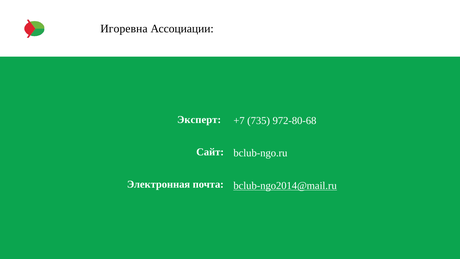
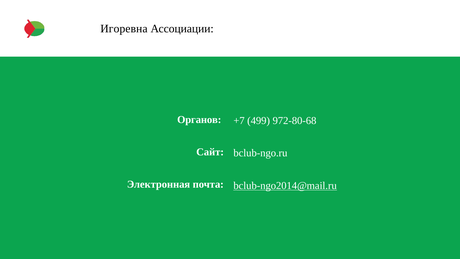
Эксперт: Эксперт -> Органов (199, 120)
735: 735 -> 499 (259, 121)
